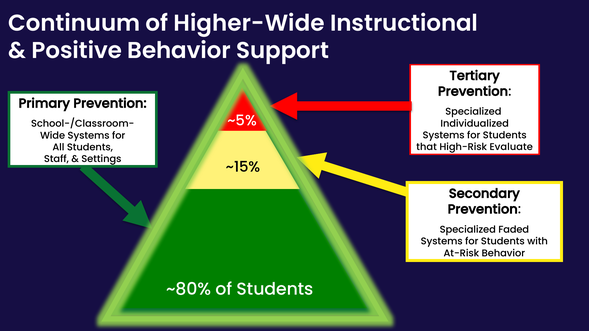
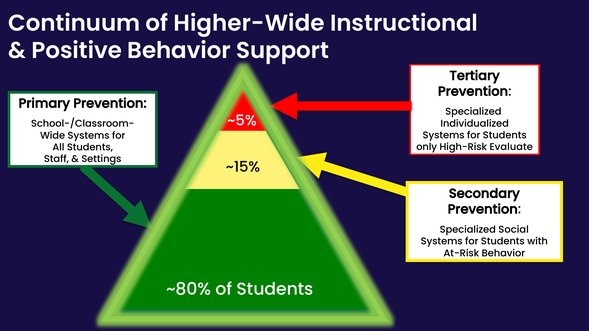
that: that -> only (427, 147)
Faded: Faded -> Social (514, 230)
